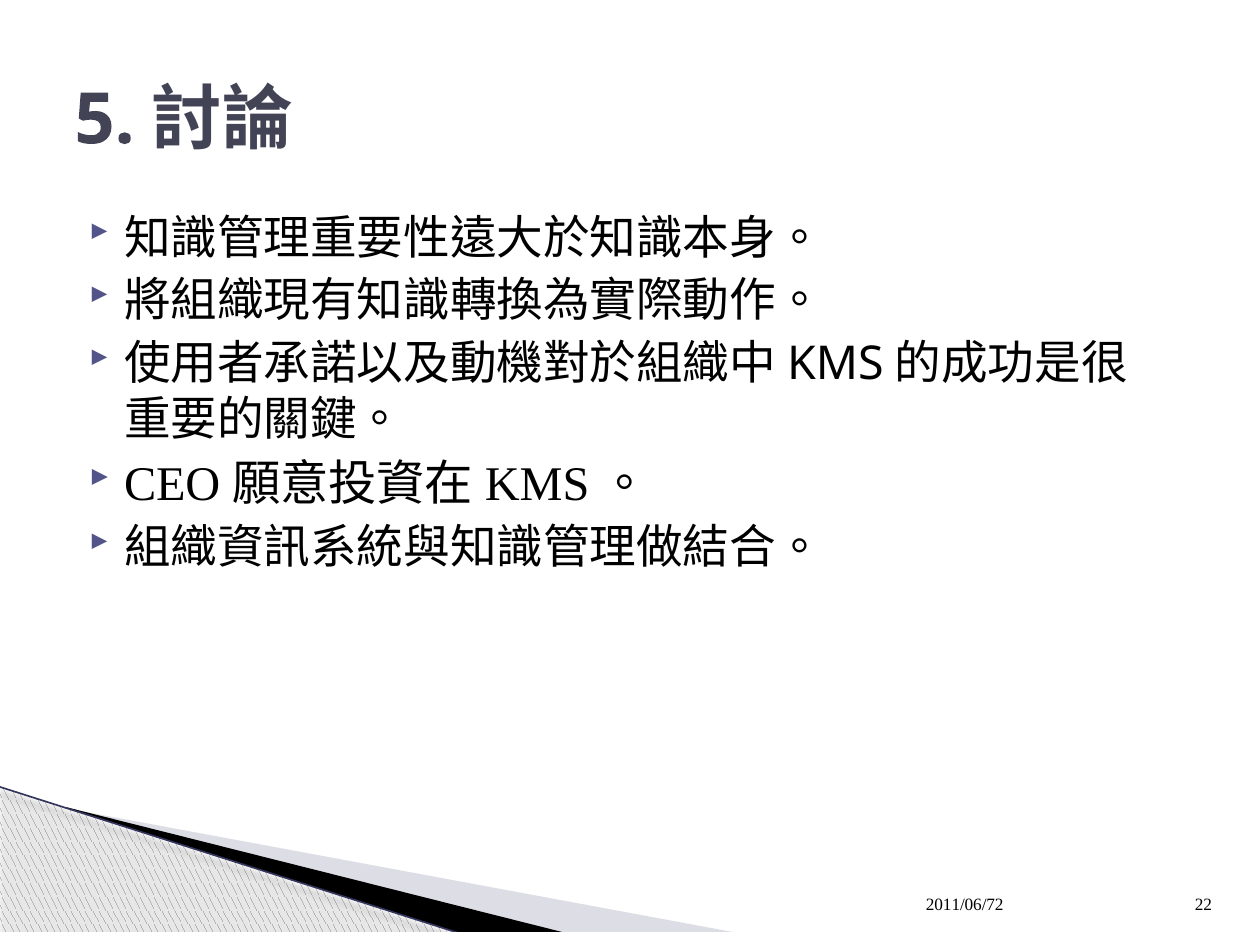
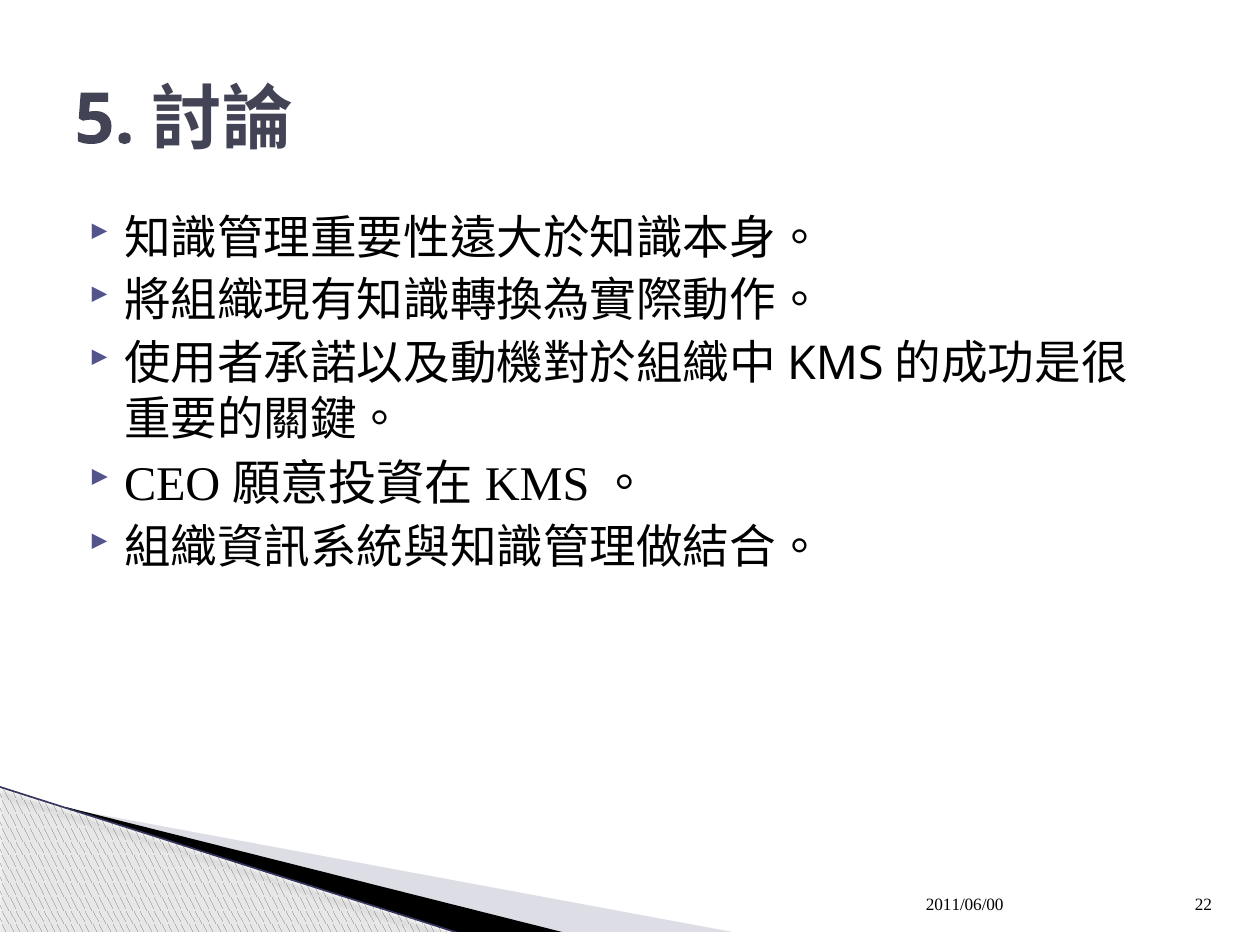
2011/06/72: 2011/06/72 -> 2011/06/00 (965, 905)
